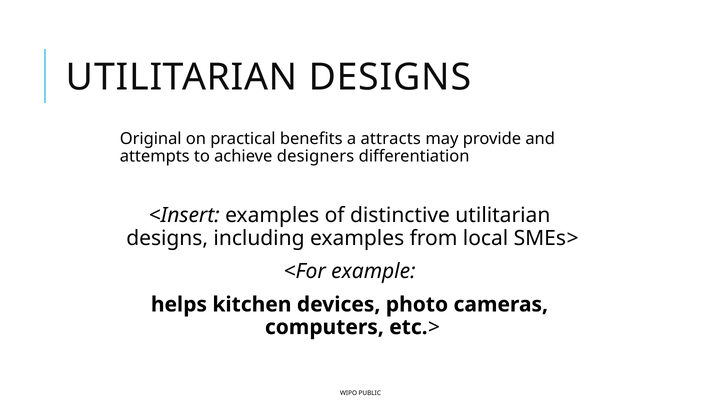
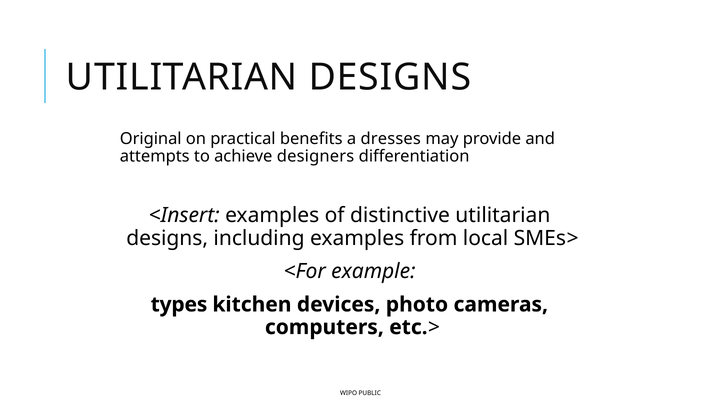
attracts: attracts -> dresses (391, 139)
helps: helps -> types (179, 305)
